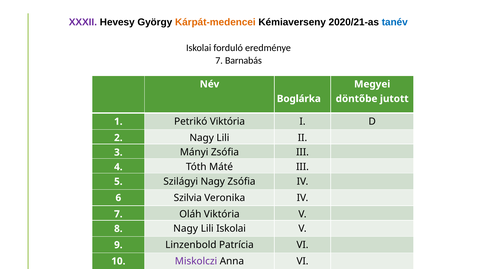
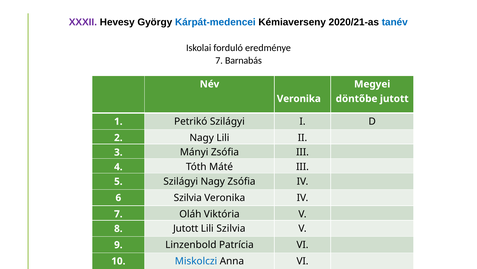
Kárpát-medencei colour: orange -> blue (215, 22)
Boglárka: Boglárka -> Veronika (299, 98)
Petrikó Viktória: Viktória -> Szilágyi (227, 121)
8 Nagy: Nagy -> Jutott (186, 228)
Lili Iskolai: Iskolai -> Szilvia (231, 228)
Miskolczi colour: purple -> blue (196, 261)
